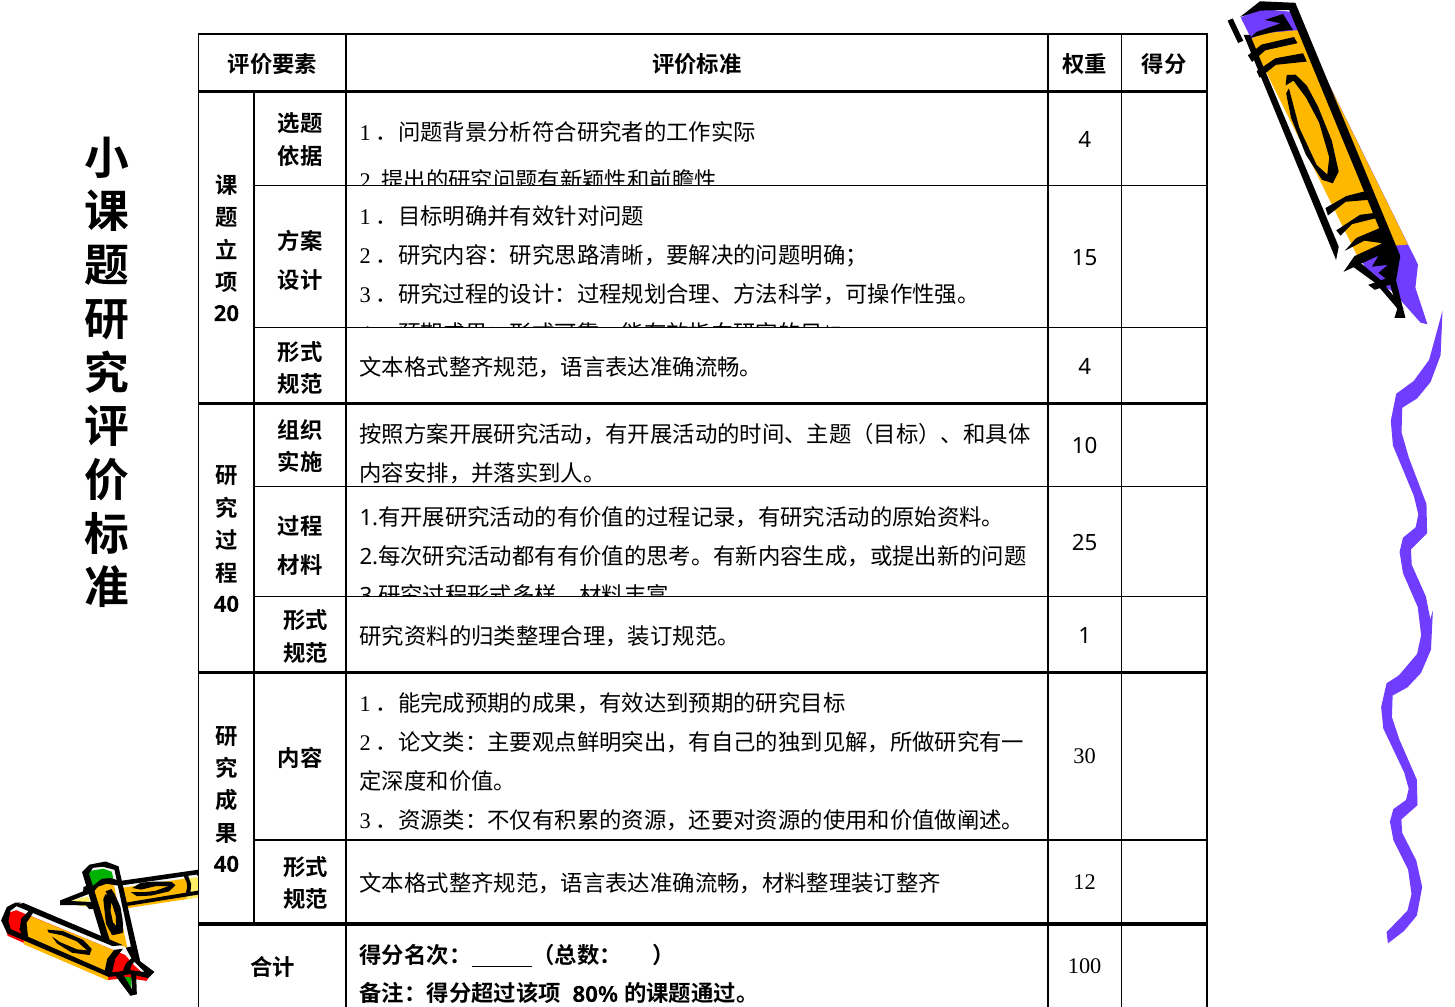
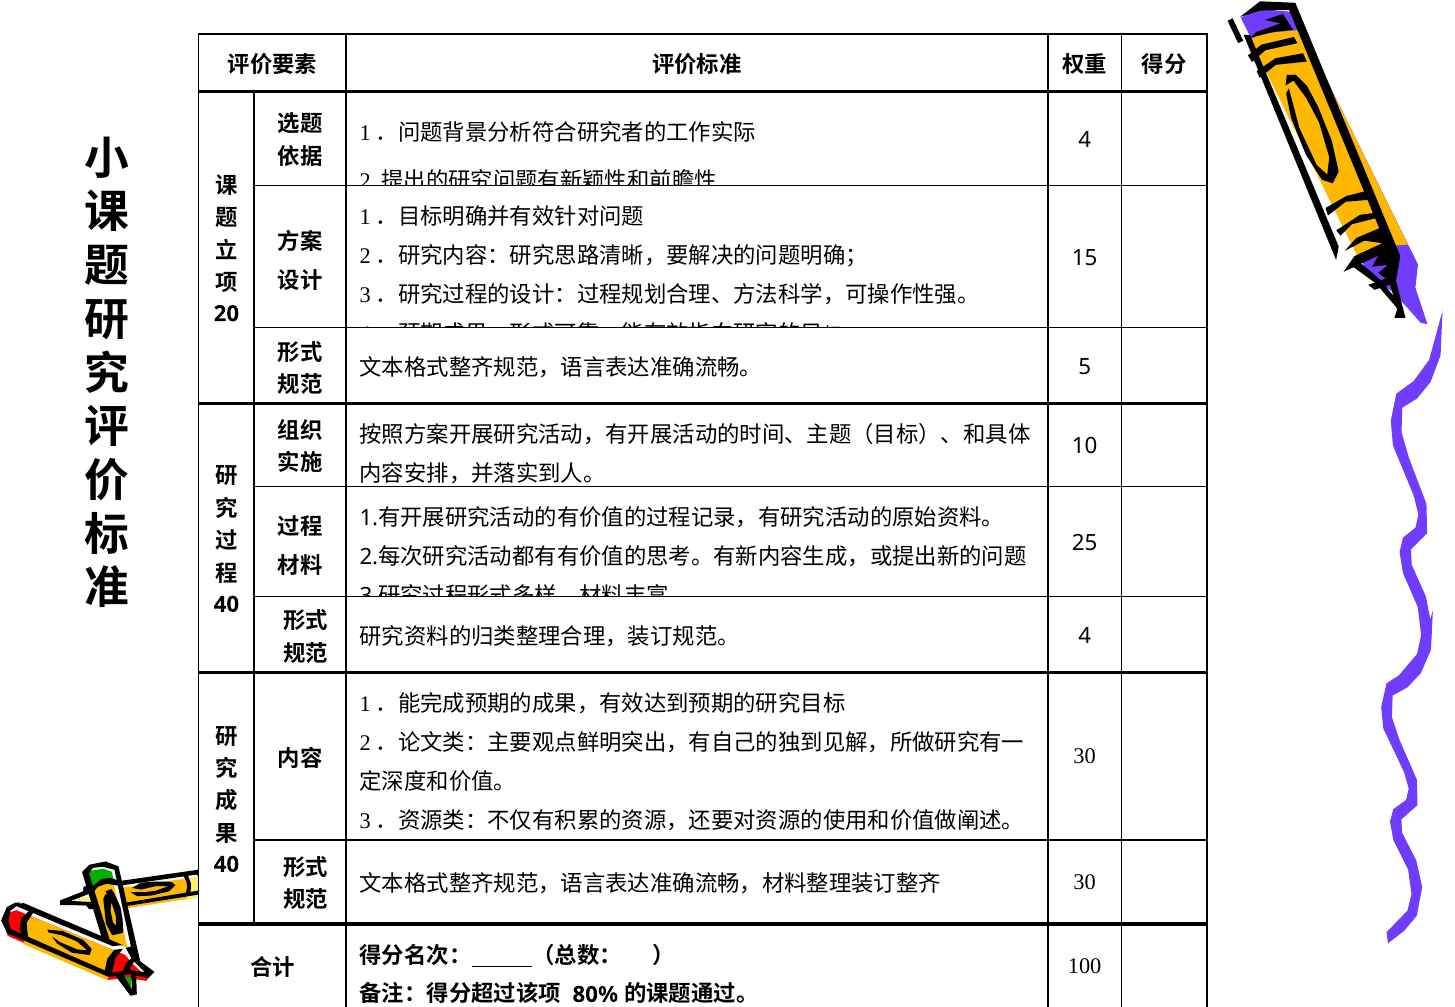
4: 4 -> 5 (1085, 367)
1: 1 -> 4 (1085, 636)
12: 12 -> 30 (1085, 882)
